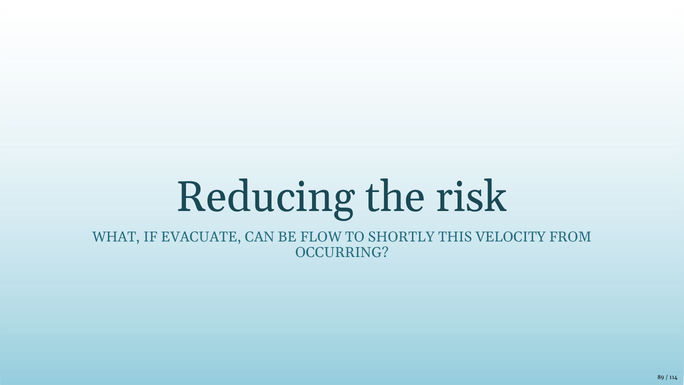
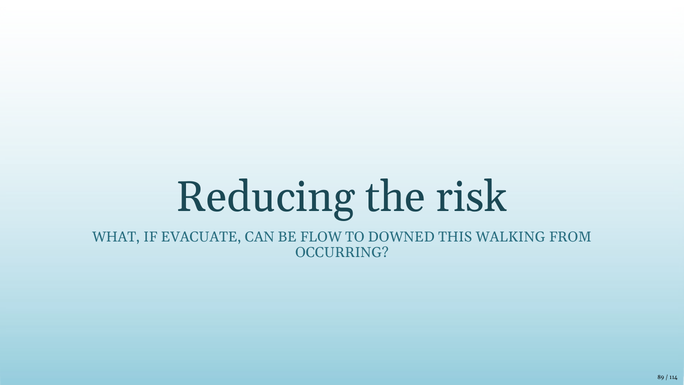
SHORTLY: SHORTLY -> DOWNED (401, 237)
VELOCITY: VELOCITY -> WALKING (511, 237)
